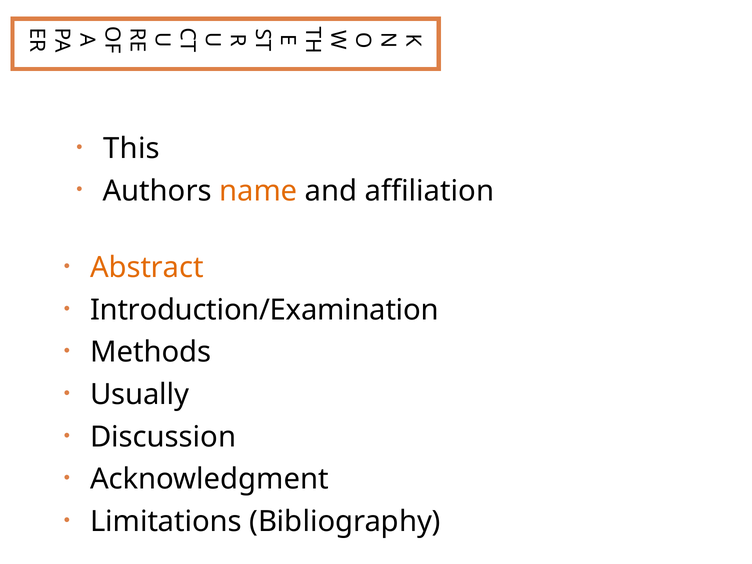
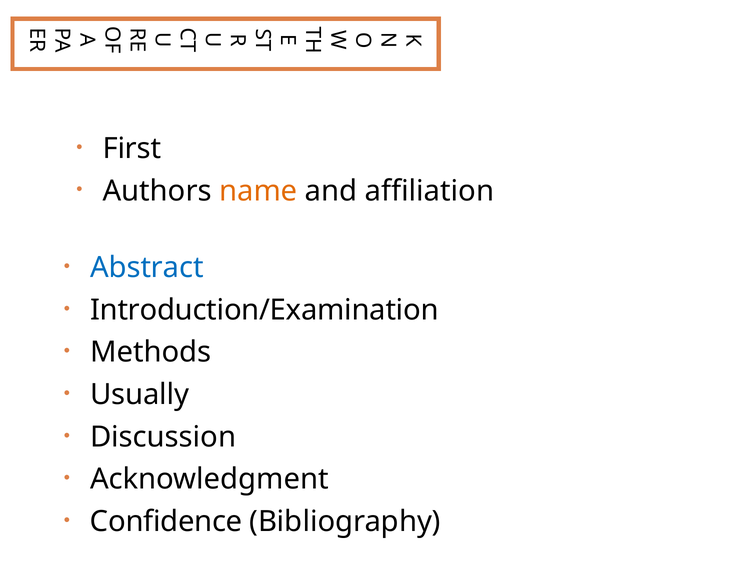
This: This -> First (132, 149)
Abstract colour: orange -> blue (147, 268)
Limitations: Limitations -> Confidence (166, 522)
